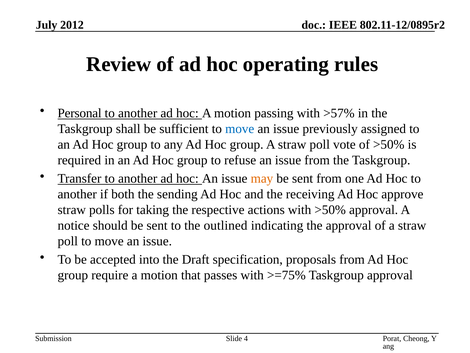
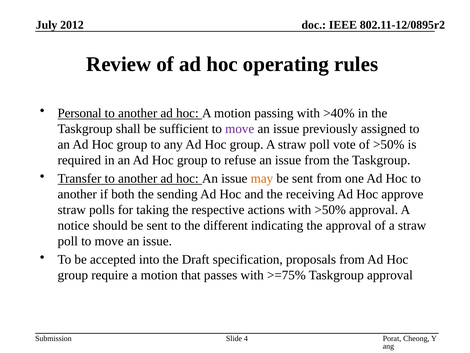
>57%: >57% -> >40% (339, 113)
move colour: blue -> purple (240, 129)
outlined: outlined -> different (226, 225)
